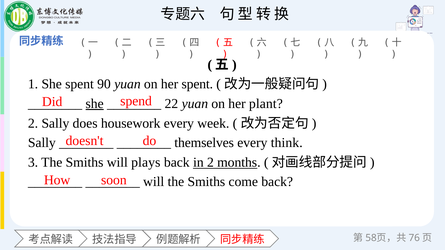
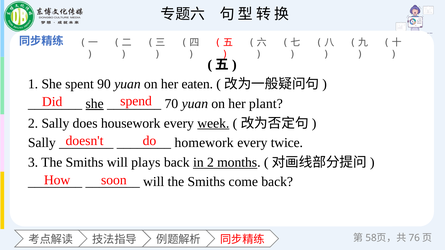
her spent: spent -> eaten (197, 84)
22: 22 -> 70 (171, 104)
week underline: none -> present (213, 123)
themselves: themselves -> homework (204, 143)
think: think -> twice (287, 143)
